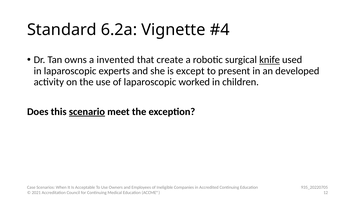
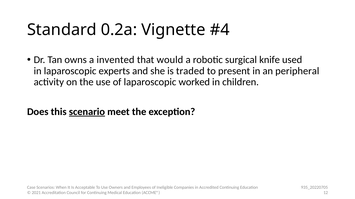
6.2a: 6.2a -> 0.2a (119, 30)
create: create -> would (170, 60)
knife underline: present -> none (270, 60)
except: except -> traded (190, 71)
developed: developed -> peripheral (297, 71)
